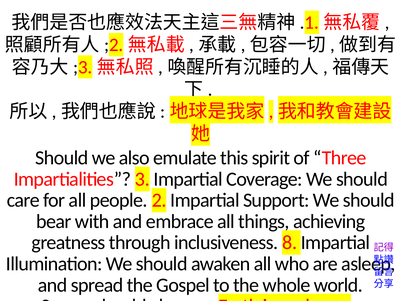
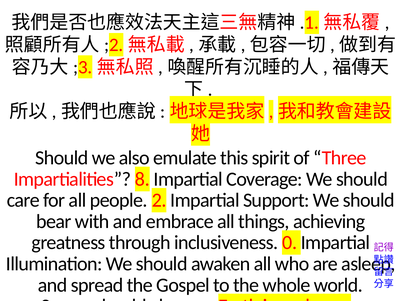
3: 3 -> 8 (142, 179)
8: 8 -> 0 (290, 243)
